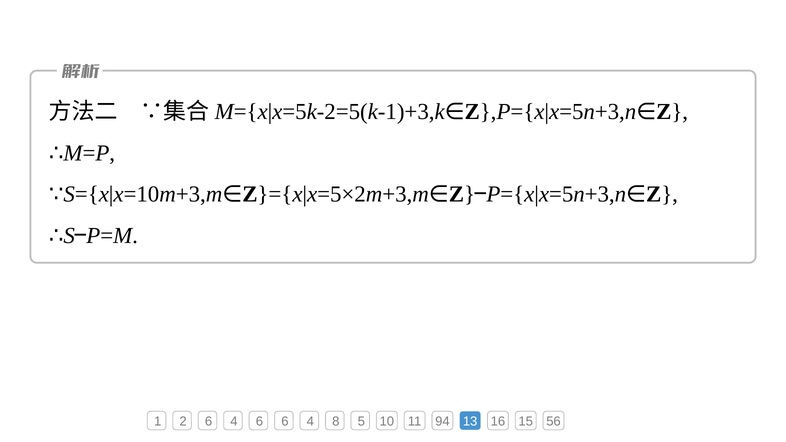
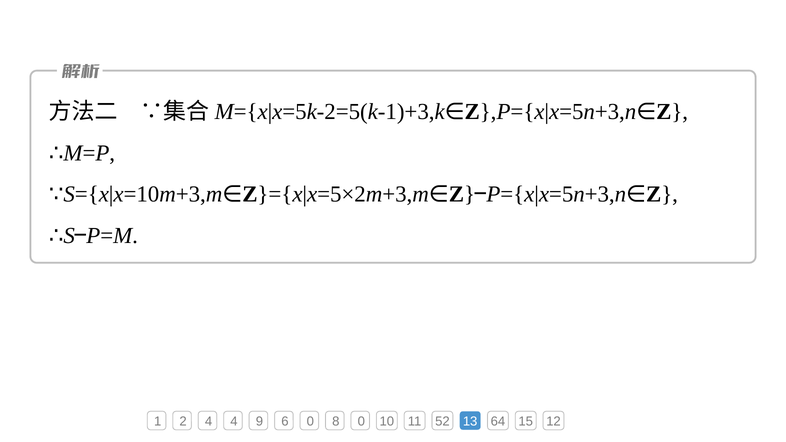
2 6: 6 -> 4 (209, 422)
4 6: 6 -> 9 (259, 422)
4: 4 -> 0 (310, 422)
8 5: 5 -> 0 (361, 422)
94: 94 -> 52 (442, 422)
16: 16 -> 64 (498, 422)
56: 56 -> 12 (554, 422)
